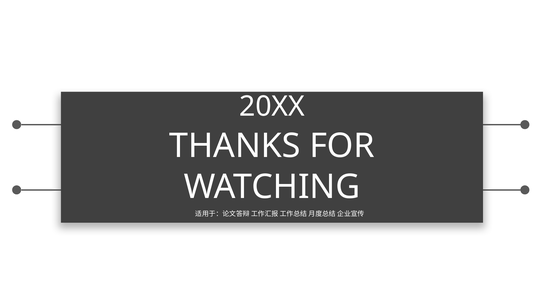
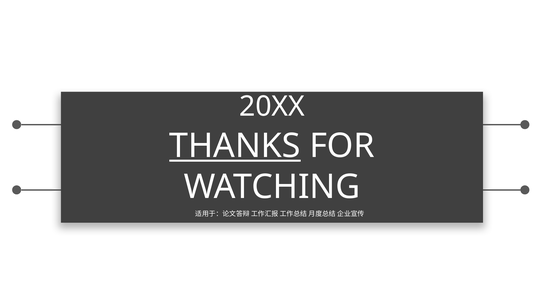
THANKS underline: none -> present (235, 146)
